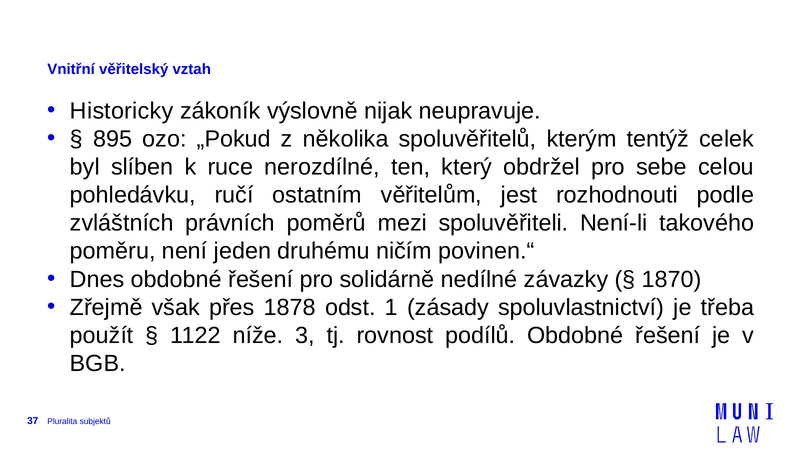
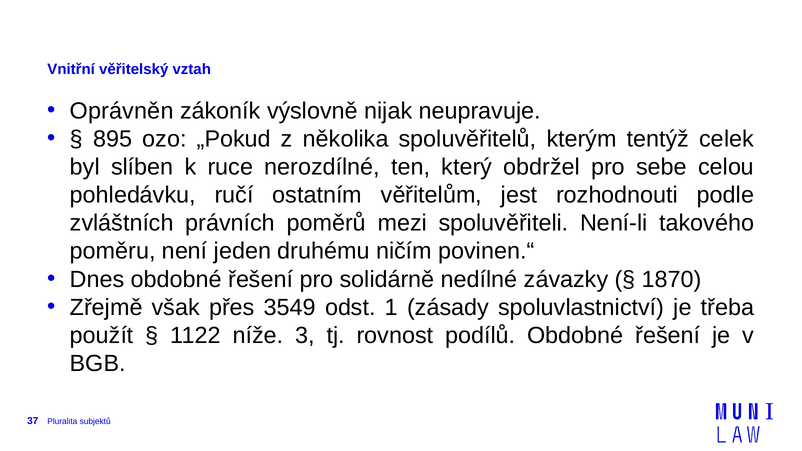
Historicky: Historicky -> Oprávněn (122, 111)
1878: 1878 -> 3549 (290, 308)
